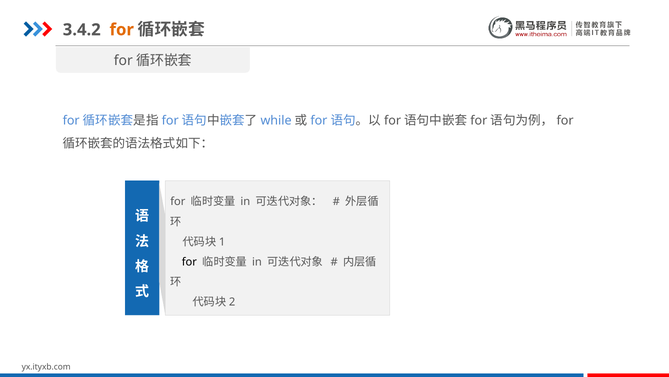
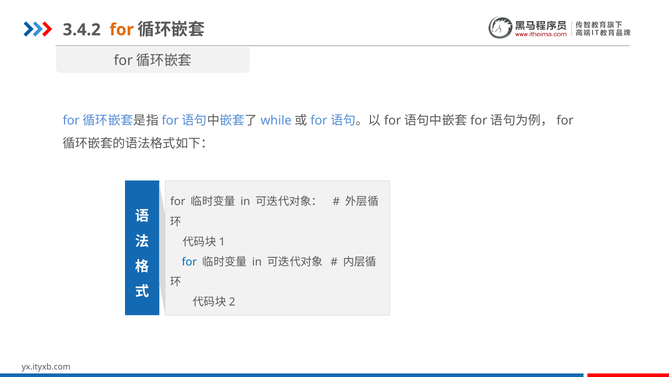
for colour: black -> blue (189, 262)
